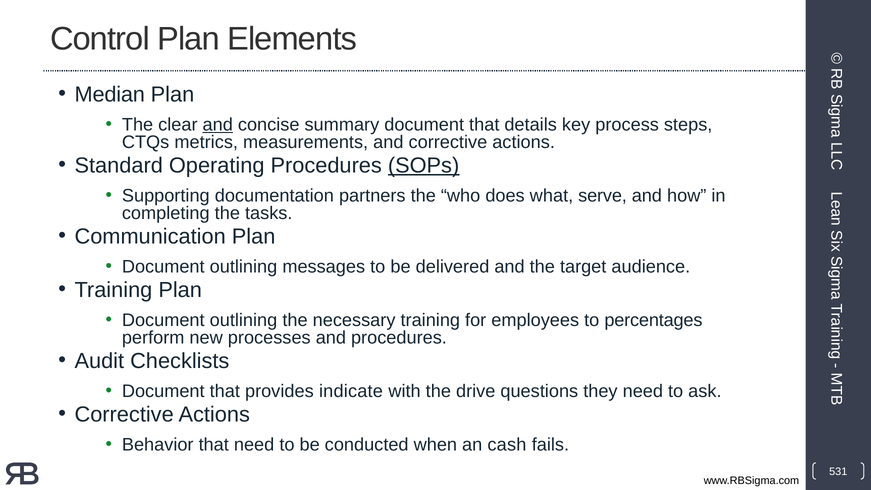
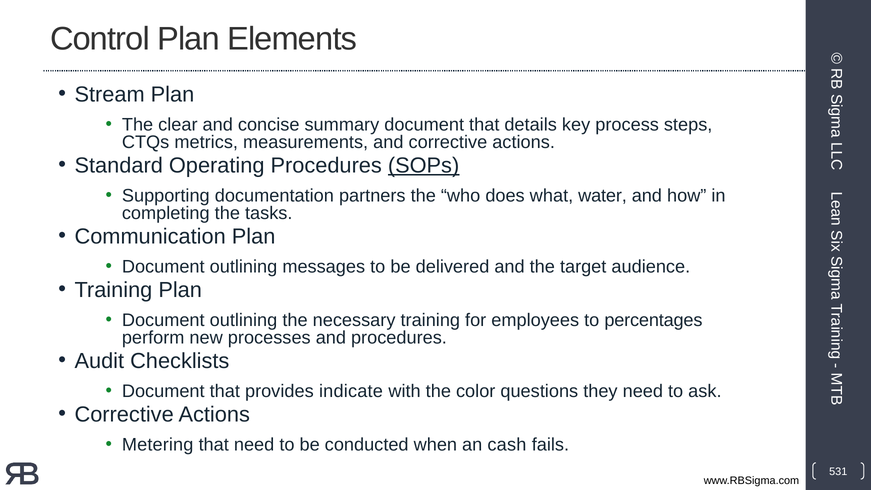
Median: Median -> Stream (110, 94)
and underline: present -> none (218, 125)
serve: serve -> water (603, 196)
drive: drive -> color (476, 391)
Behavior: Behavior -> Metering (158, 445)
